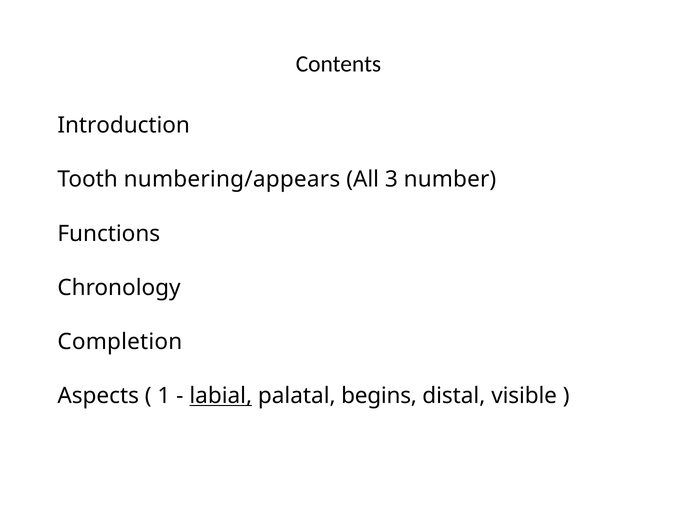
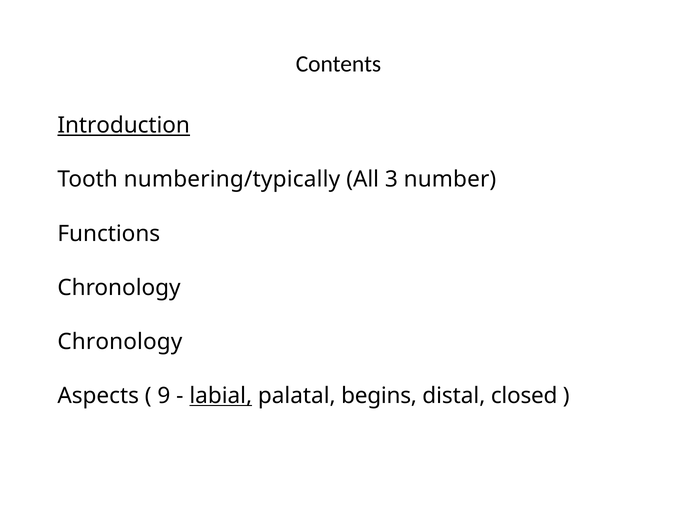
Introduction underline: none -> present (124, 126)
numbering/appears: numbering/appears -> numbering/typically (232, 180)
Completion: Completion -> Chronology (120, 342)
1: 1 -> 9 (164, 396)
visible: visible -> closed (524, 396)
